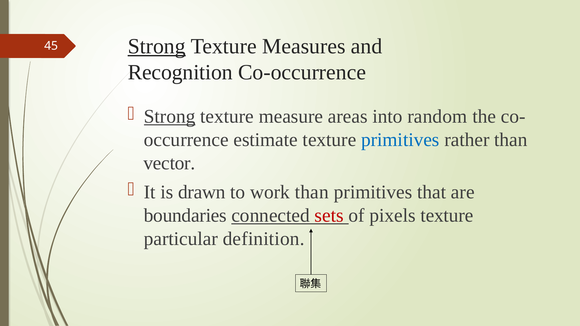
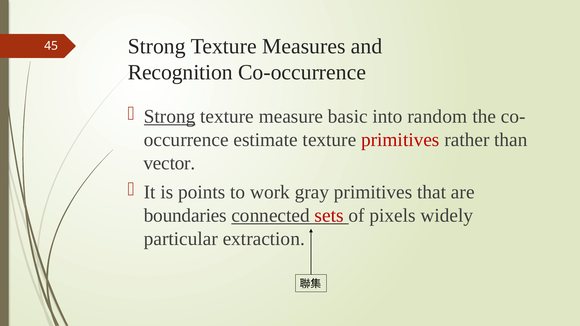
Strong underline: present -> none (157, 46)
areas: areas -> basic (348, 117)
primitives colour: blue -> red (400, 140)
drawn: drawn -> points (202, 192)
work than: than -> gray (312, 192)
pixels texture: texture -> widely (447, 216)
definition: definition -> extraction (264, 239)
